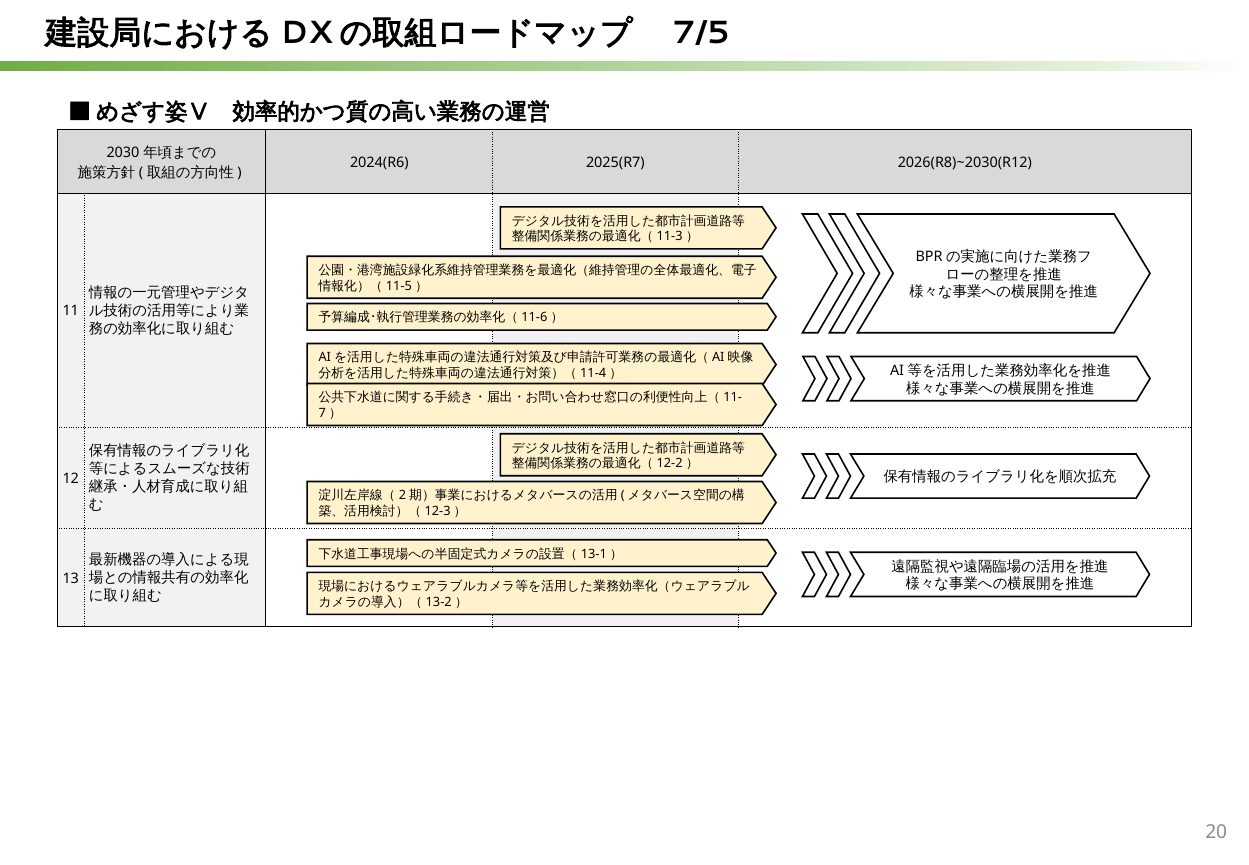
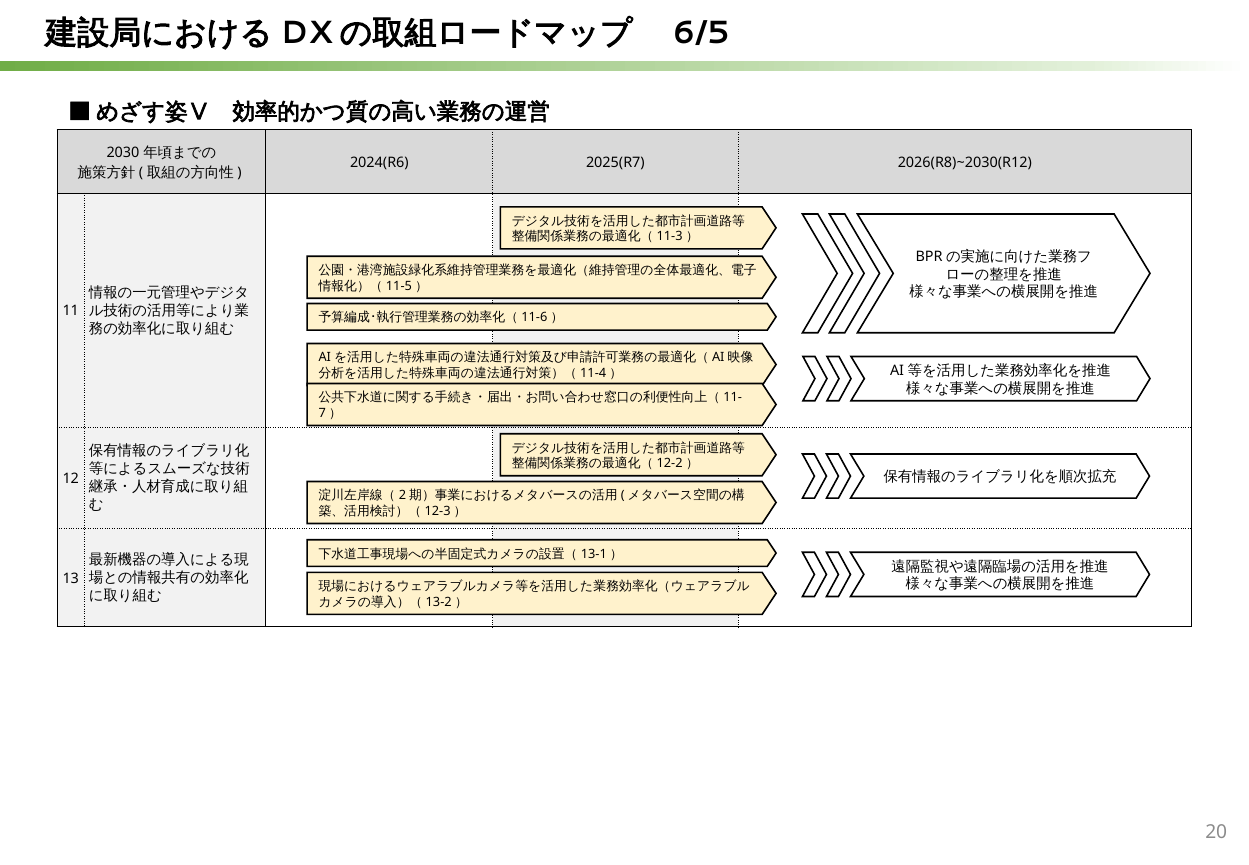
7/5: 7/5 -> 6/5 (701, 33)
